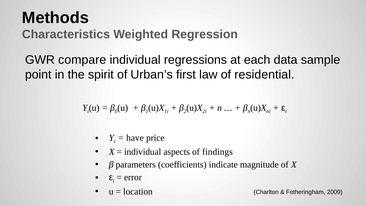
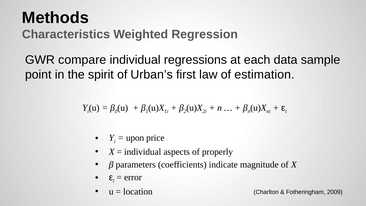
residential: residential -> estimation (264, 75)
have: have -> upon (135, 138)
findings: findings -> properly (218, 152)
